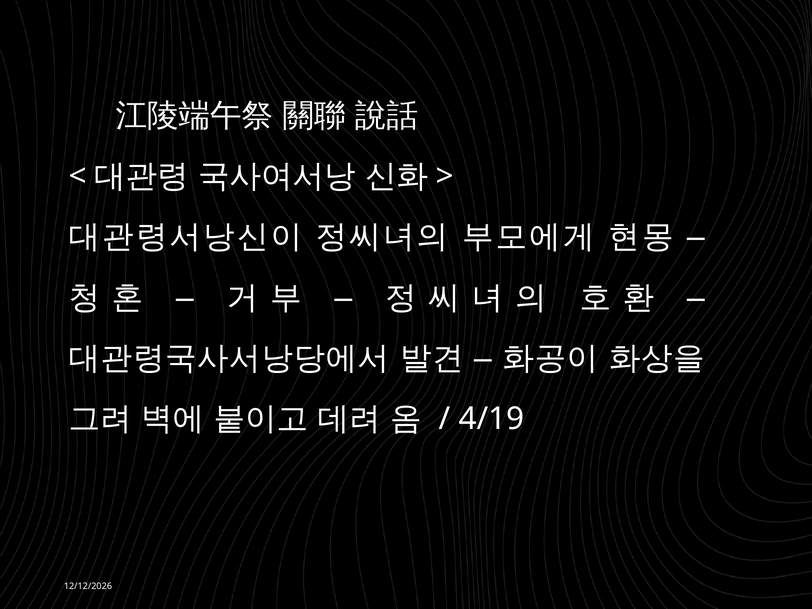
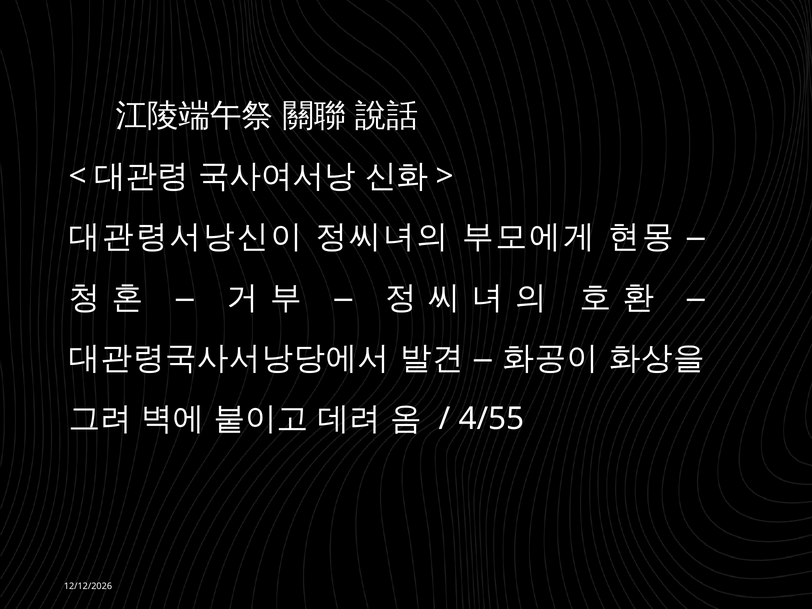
4/19: 4/19 -> 4/55 (492, 419)
